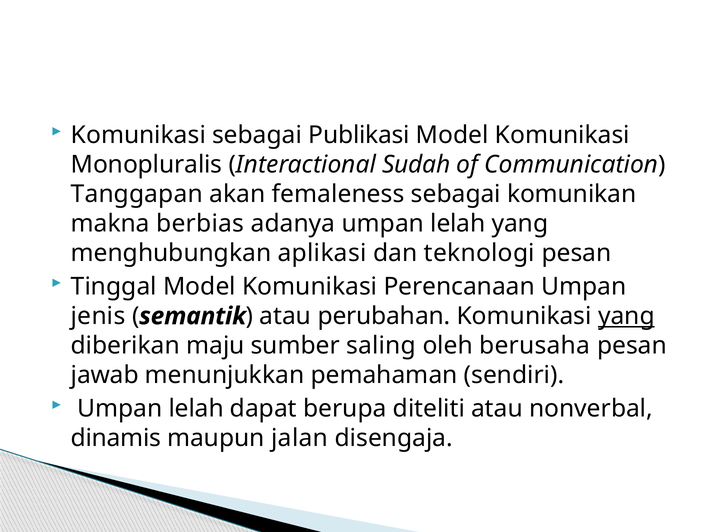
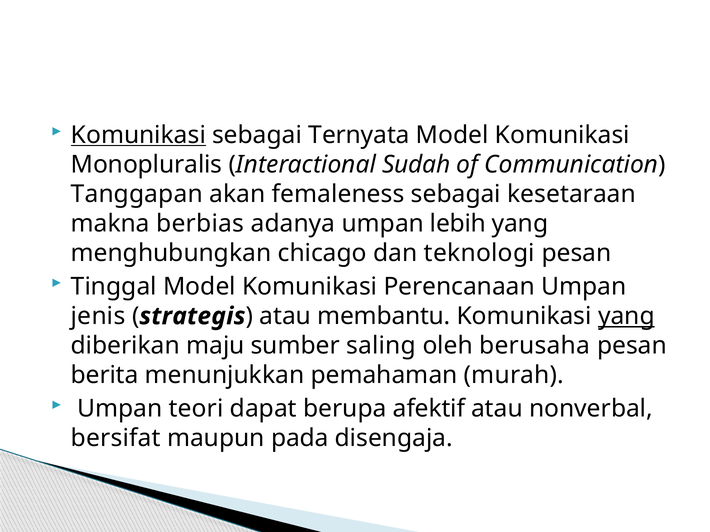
Komunikasi underline: none -> present (138, 135)
Publikasi: Publikasi -> Ternyata (359, 135)
komunikan: komunikan -> kesetaraan (572, 194)
adanya umpan lelah: lelah -> lebih (458, 224)
aplikasi: aplikasi -> chicago (322, 253)
semantik: semantik -> strategis (192, 316)
perubahan: perubahan -> membantu (384, 316)
jawab: jawab -> berita (105, 376)
sendiri: sendiri -> murah (514, 376)
lelah: lelah -> teori (196, 409)
diteliti: diteliti -> afektif (429, 409)
dinamis: dinamis -> bersifat (116, 439)
jalan: jalan -> pada (300, 439)
